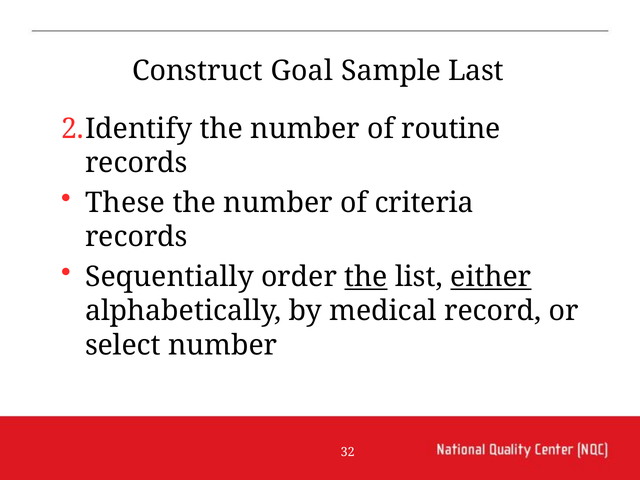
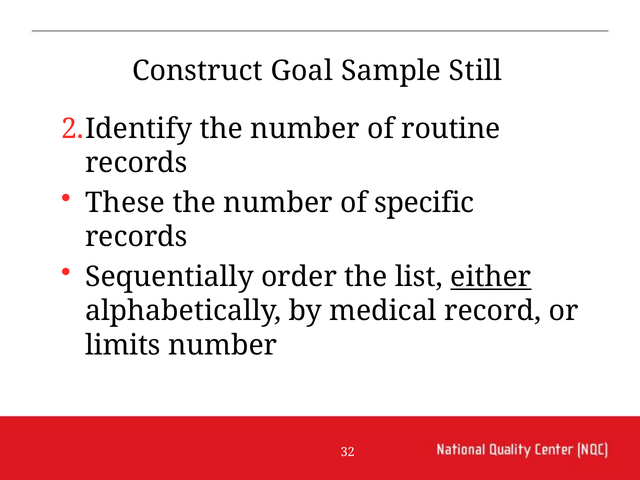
Last: Last -> Still (476, 71)
criteria: criteria -> specific (424, 203)
the underline: present -> none (366, 277)
select: select -> limits (123, 345)
